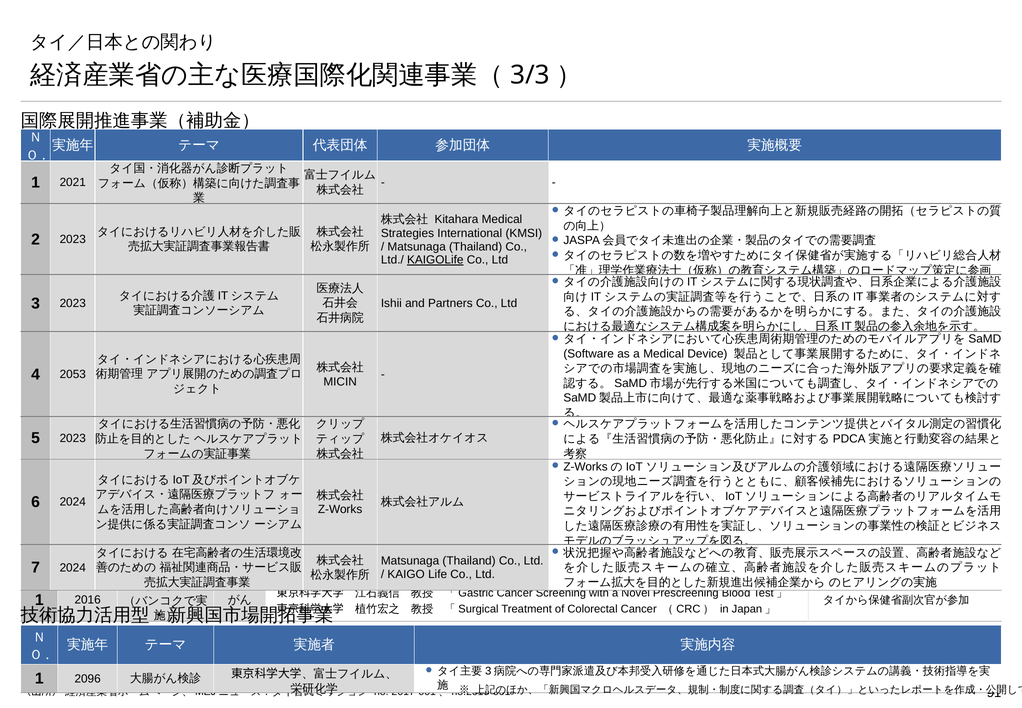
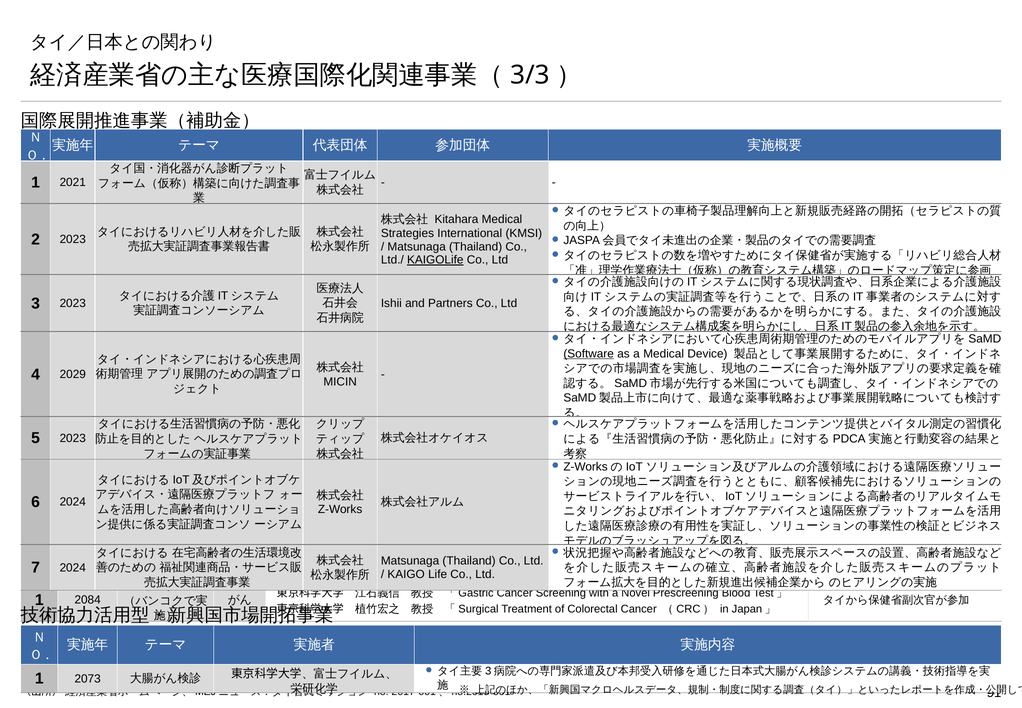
Software underline: none -> present (589, 353)
2053: 2053 -> 2029 (73, 374)
2016: 2016 -> 2084 (88, 600)
2096: 2096 -> 2073 (88, 678)
